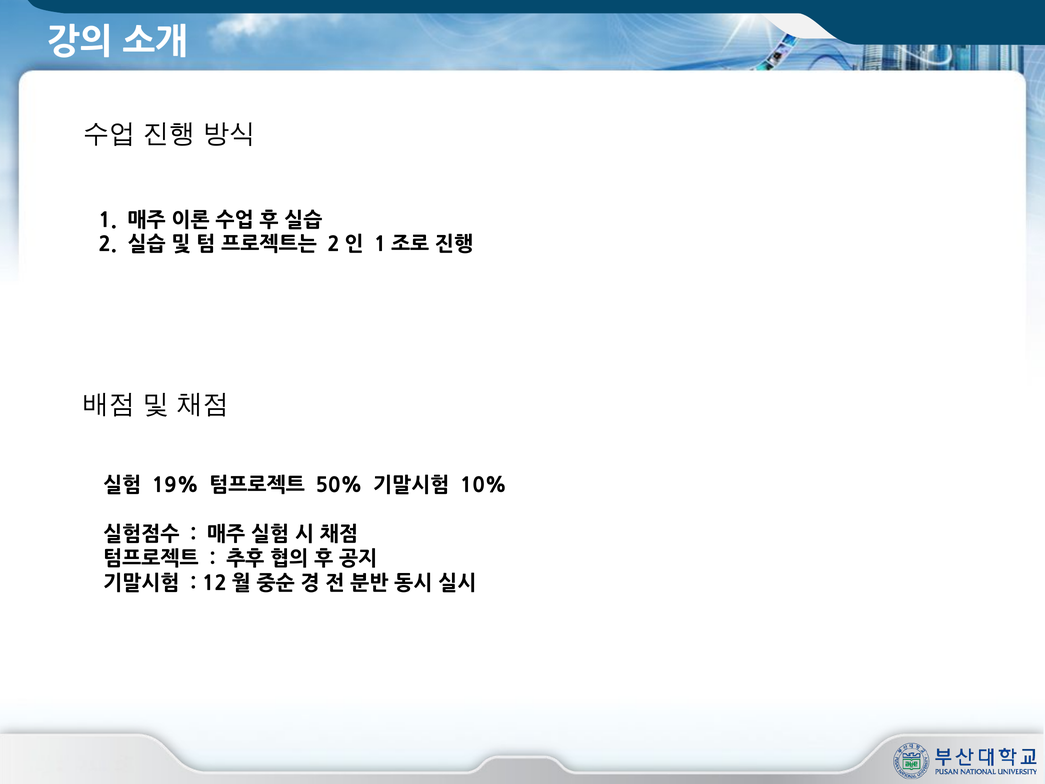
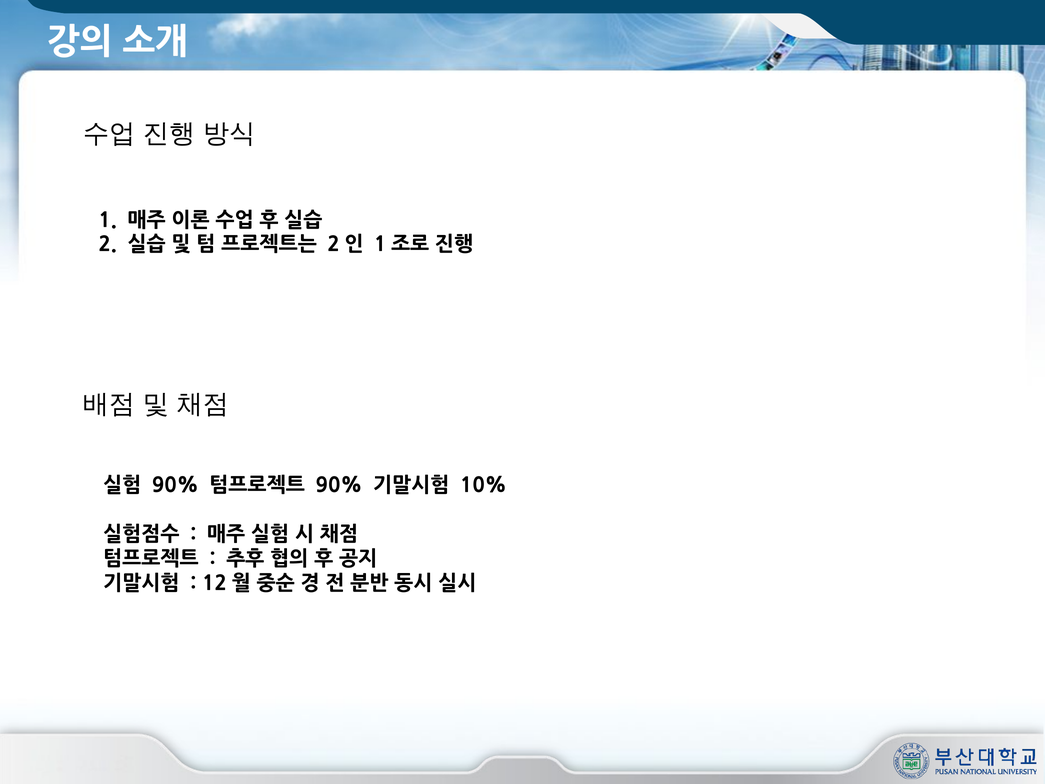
19%: 19% -> 90% (175, 486)
50%: 50% -> 90% (339, 486)
